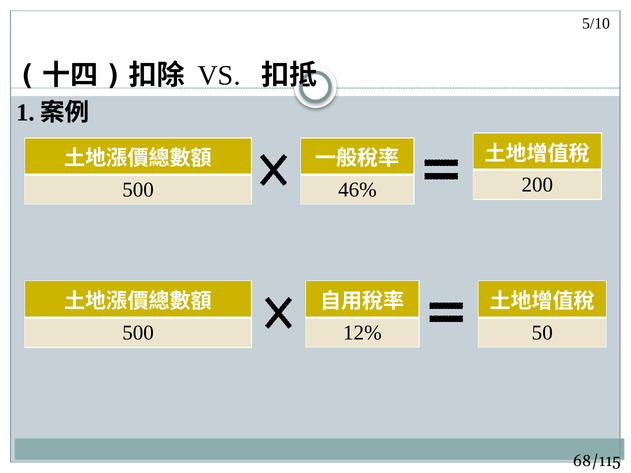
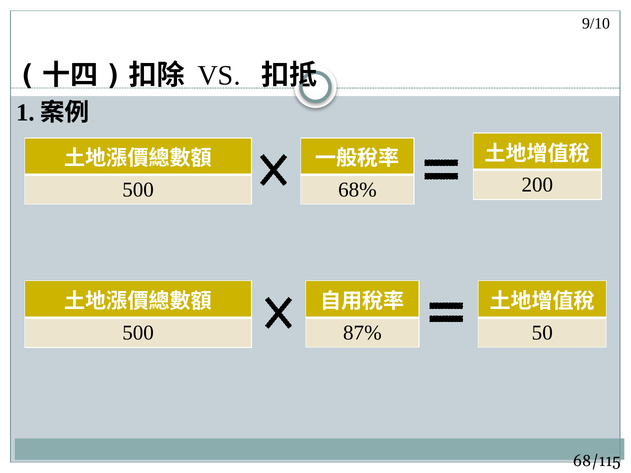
5/10: 5/10 -> 9/10 (596, 24)
46%: 46% -> 68% (357, 190)
12%: 12% -> 87% (362, 333)
